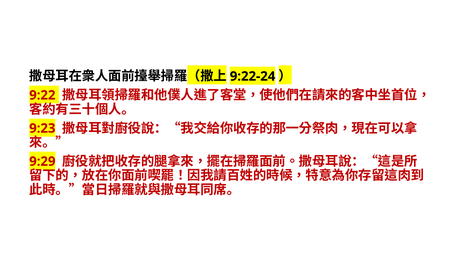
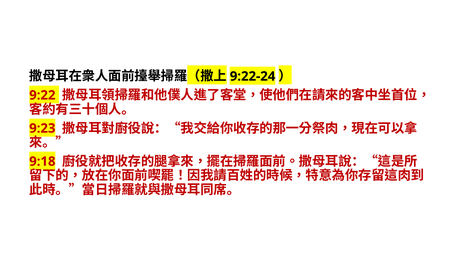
9:29: 9:29 -> 9:18 (42, 162)
